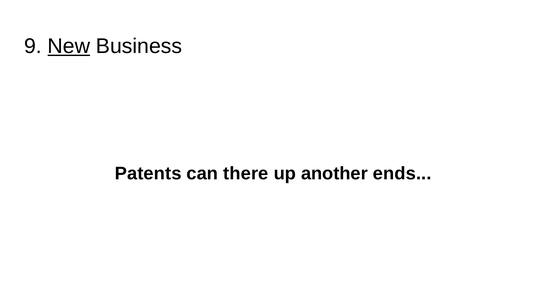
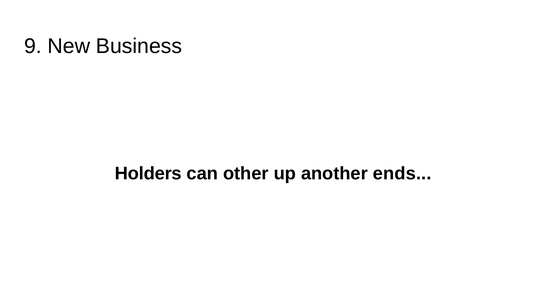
New underline: present -> none (69, 46)
Patents: Patents -> Holders (148, 174)
there: there -> other (246, 174)
